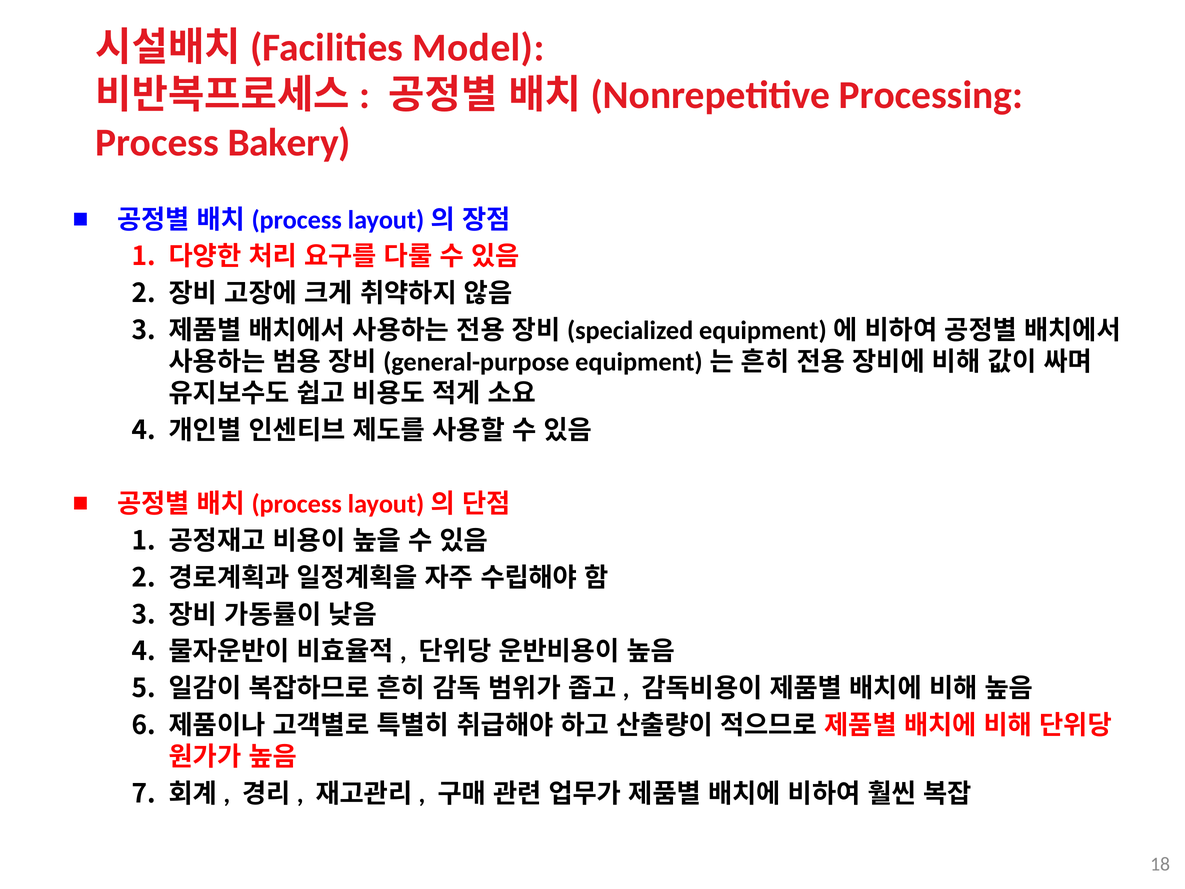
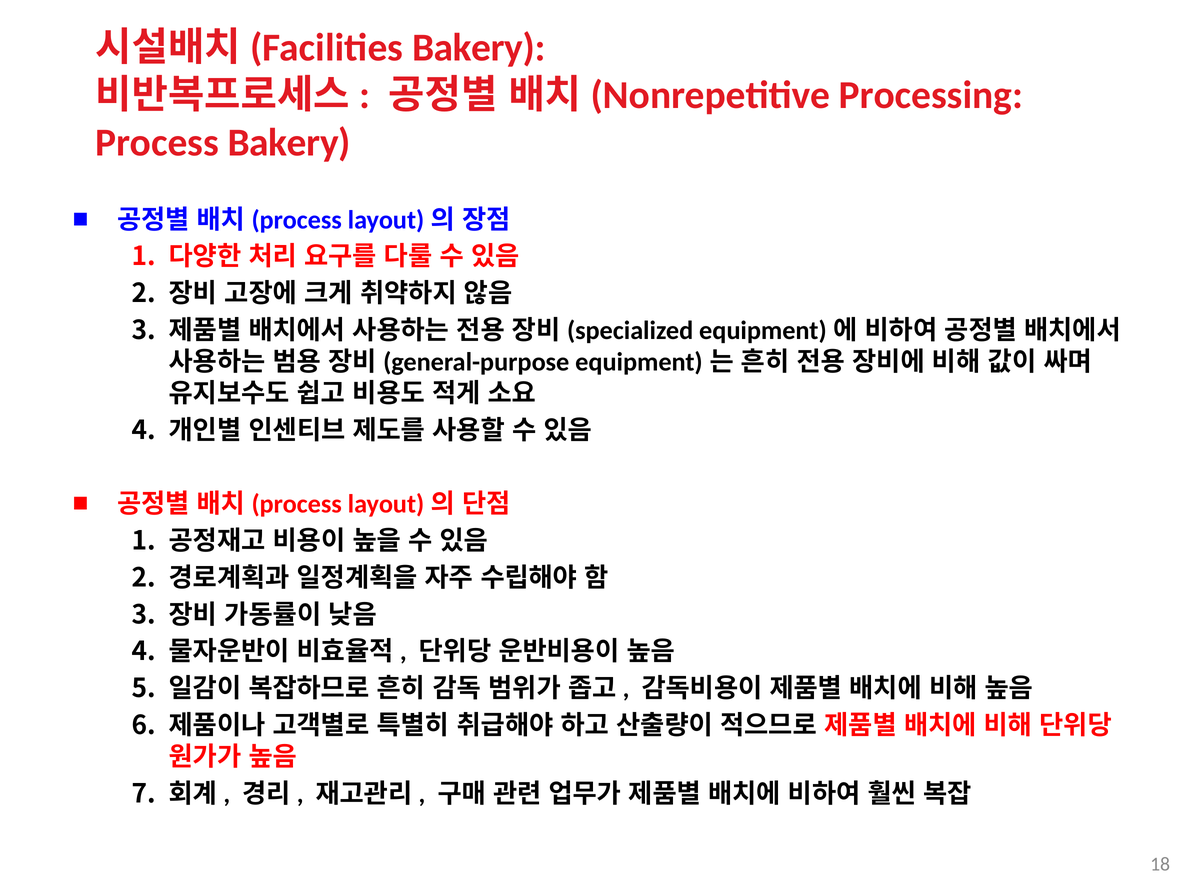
Model: Model -> Bakery (479, 48)
